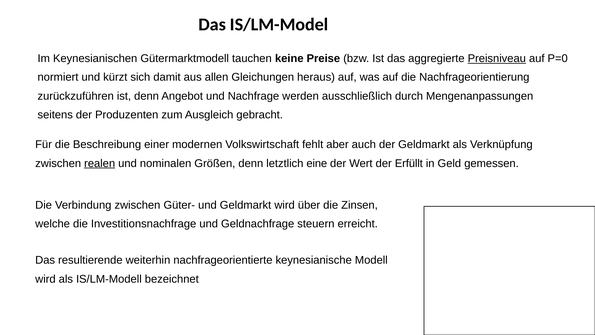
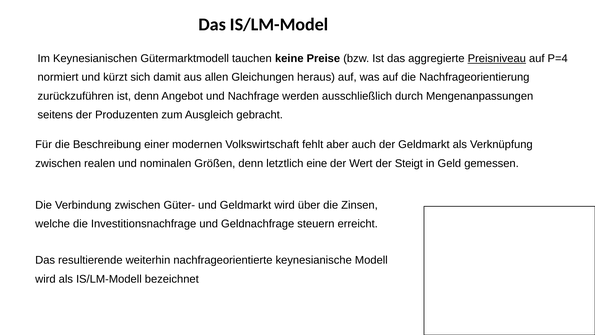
P=0: P=0 -> P=4 (558, 59)
realen underline: present -> none (100, 163)
Erfüllt: Erfüllt -> Steigt (409, 163)
